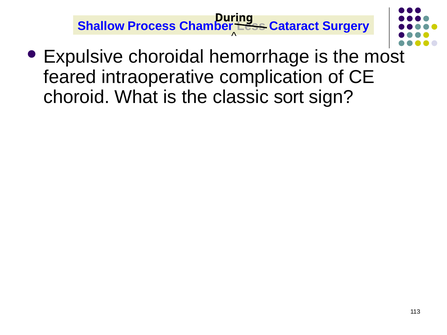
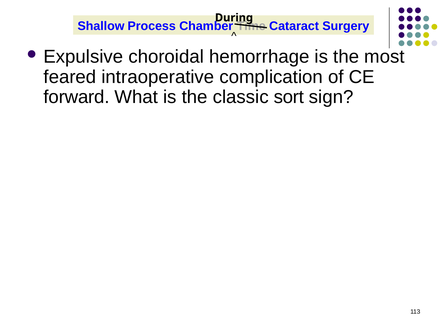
Less: Less -> Time (251, 26)
choroid: choroid -> forward (77, 97)
